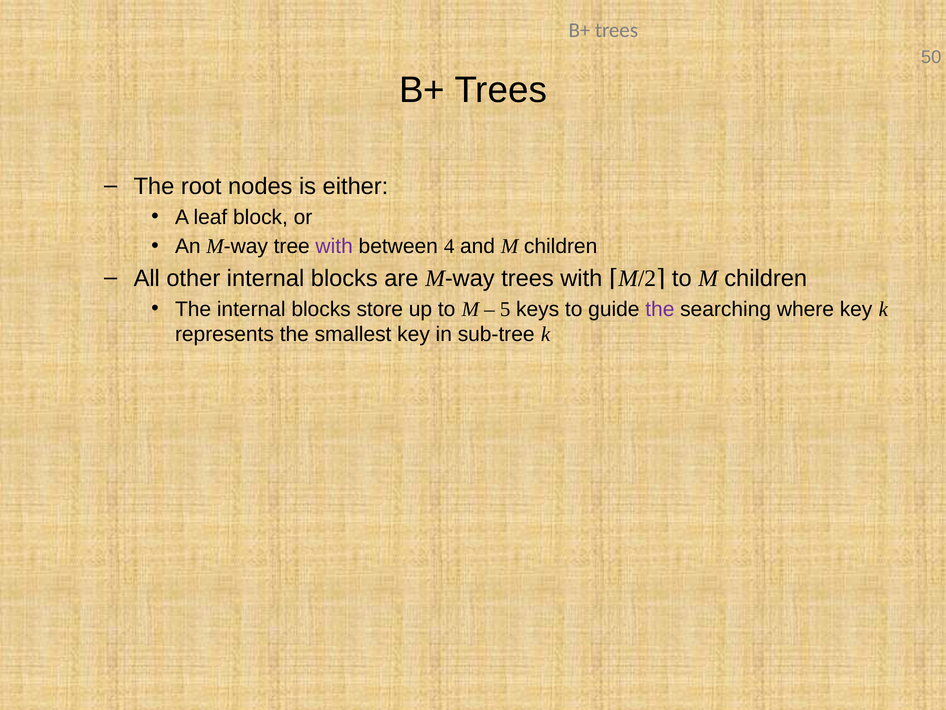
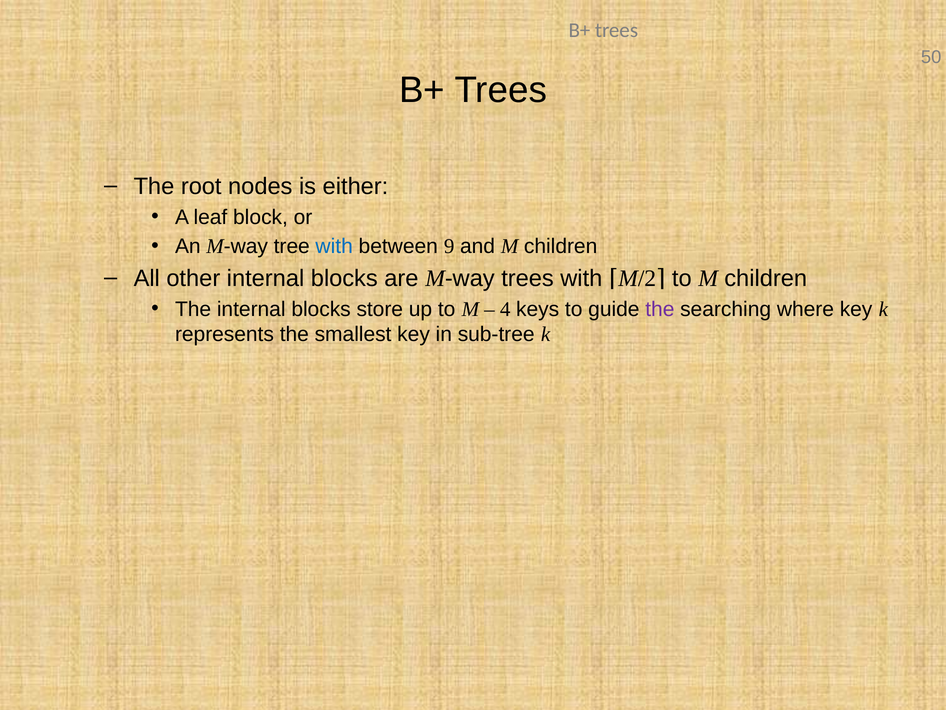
with colour: purple -> blue (334, 246)
4: 4 -> 9 (449, 246)
5: 5 -> 4 (505, 309)
